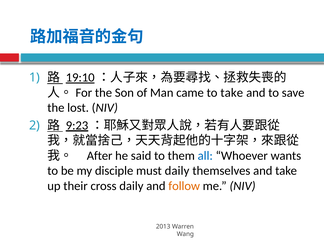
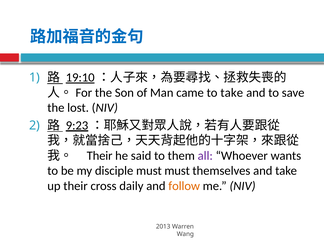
After: After -> Their (100, 156)
all colour: blue -> purple (205, 156)
must daily: daily -> must (177, 171)
